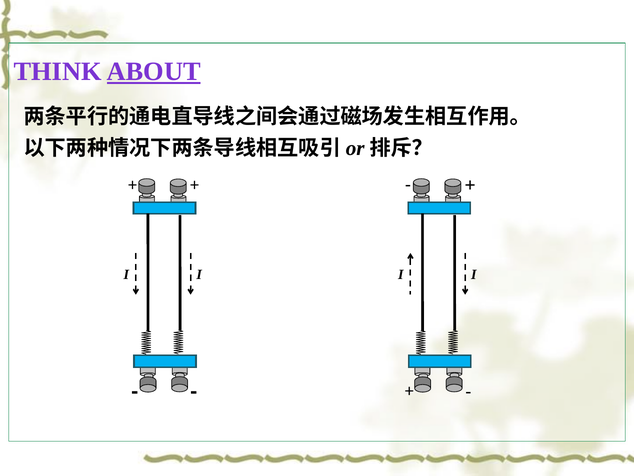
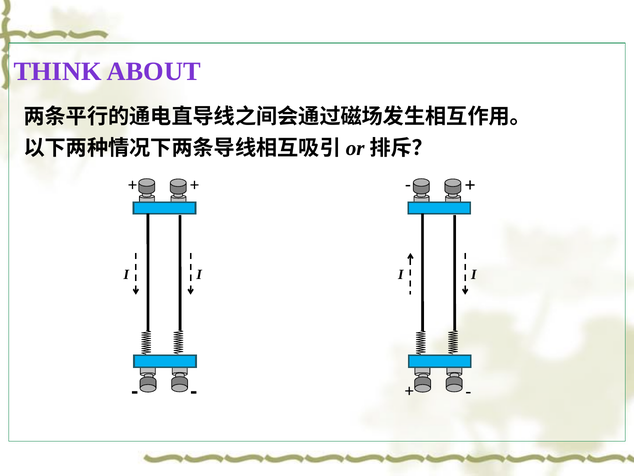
ABOUT underline: present -> none (154, 72)
